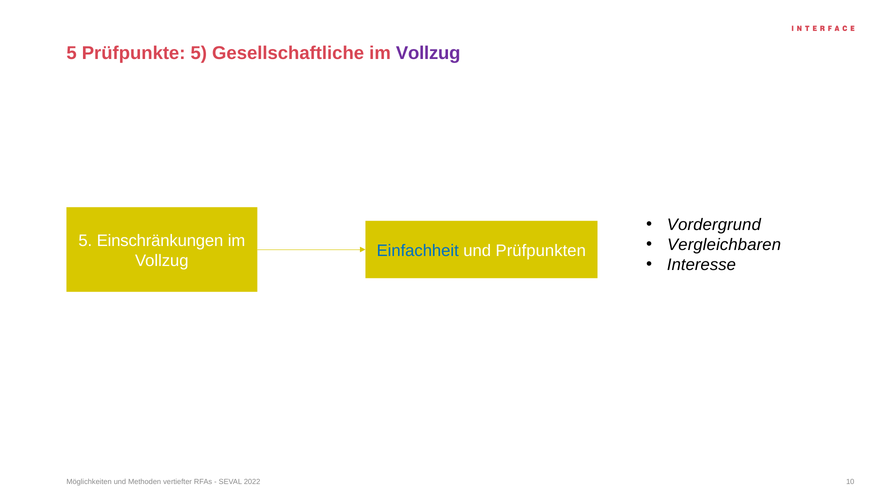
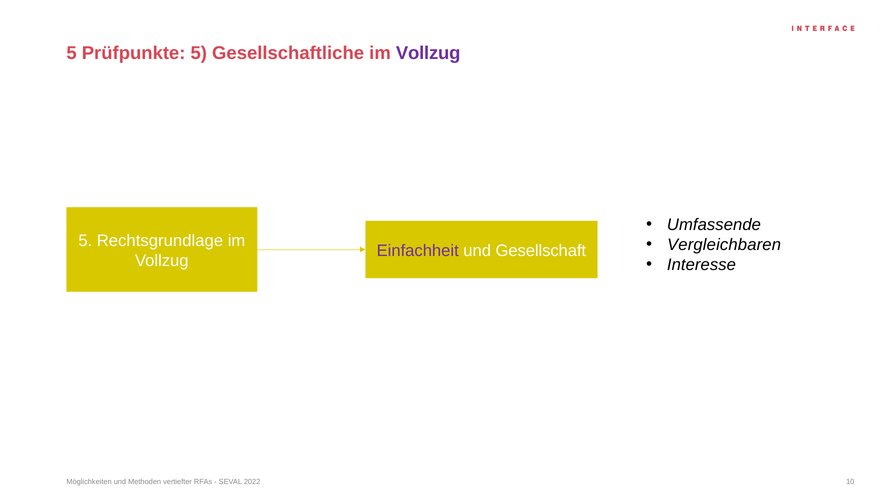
Vordergrund: Vordergrund -> Umfassende (714, 224)
Einschränkungen: Einschränkungen -> Rechtsgrundlage (160, 240)
Einfachheit colour: blue -> purple (418, 250)
Prüfpunkten: Prüfpunkten -> Gesellschaft (541, 250)
